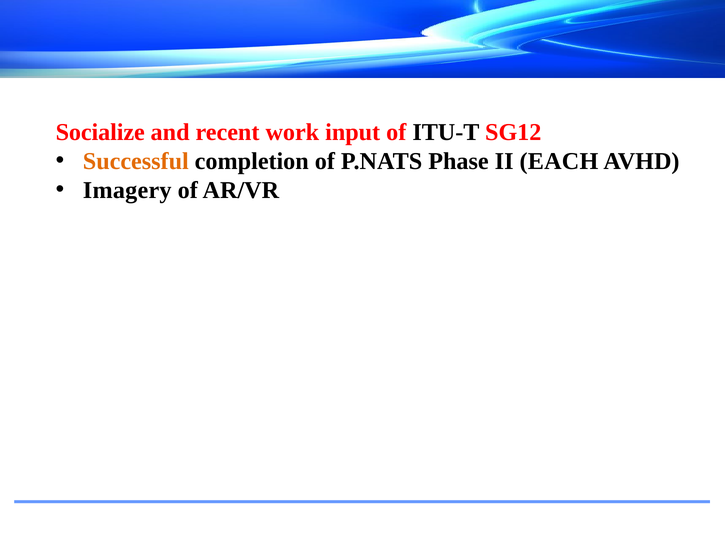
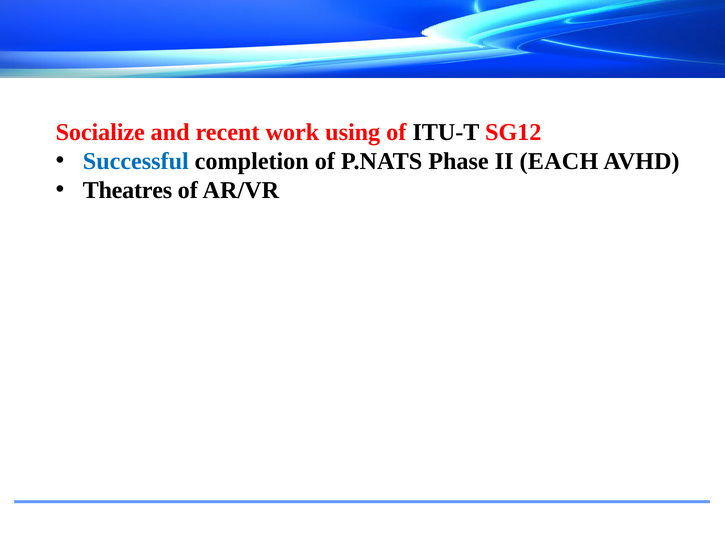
input: input -> using (353, 132)
Successful colour: orange -> blue (136, 161)
Imagery: Imagery -> Theatres (127, 190)
